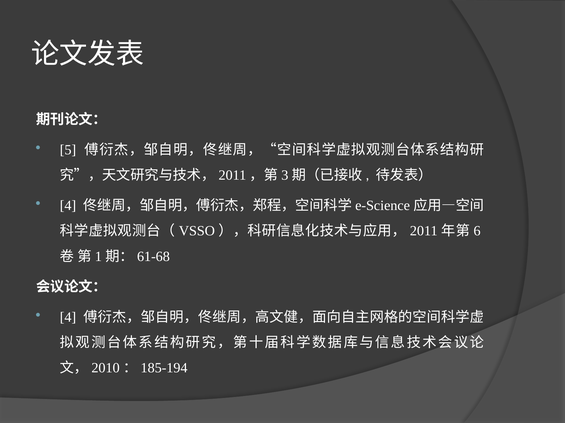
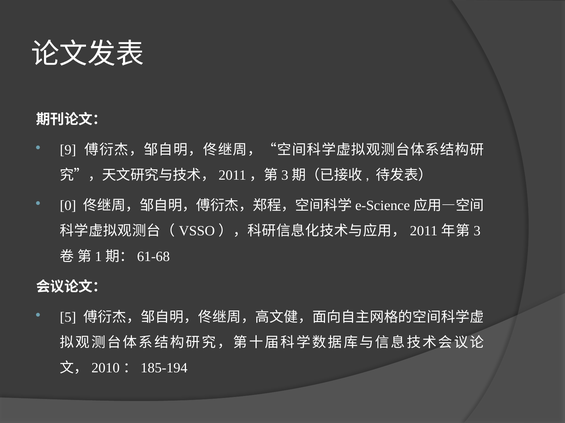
5: 5 -> 9 (68, 150)
4: 4 -> 0 (68, 206)
6: 6 -> 3 (477, 231)
4: 4 -> 5 (68, 318)
